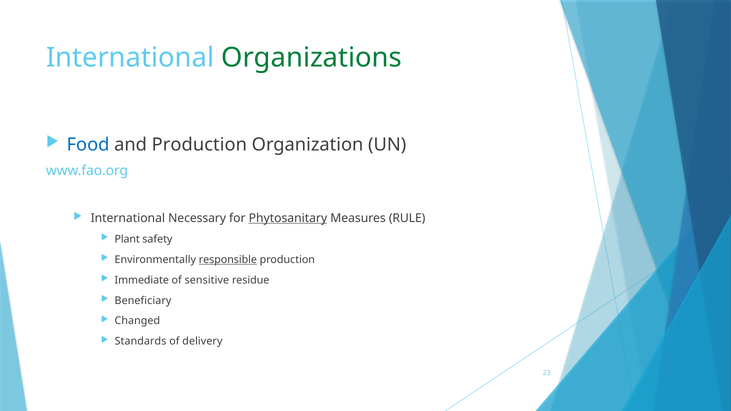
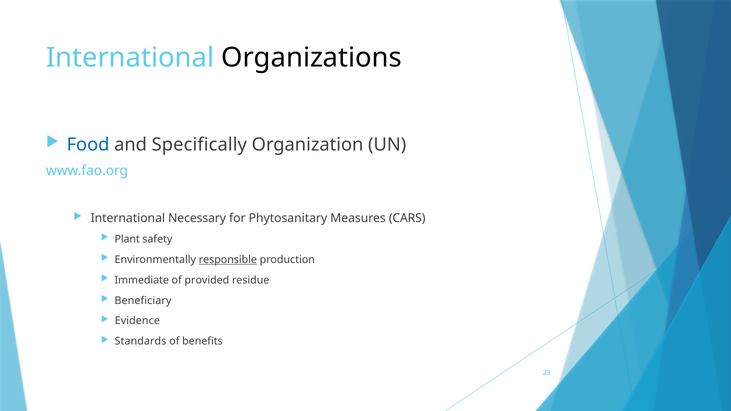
Organizations colour: green -> black (312, 58)
and Production: Production -> Specifically (199, 145)
Phytosanitary underline: present -> none (288, 218)
RULE: RULE -> CARS (407, 218)
sensitive: sensitive -> provided (207, 280)
Changed: Changed -> Evidence (137, 321)
delivery: delivery -> benefits (202, 342)
